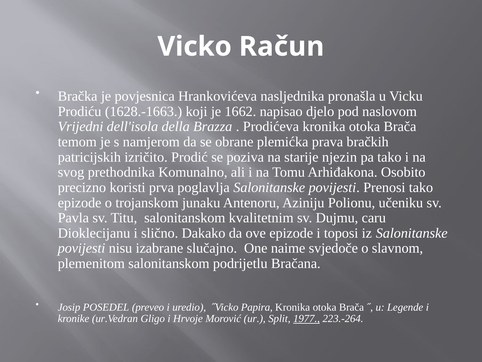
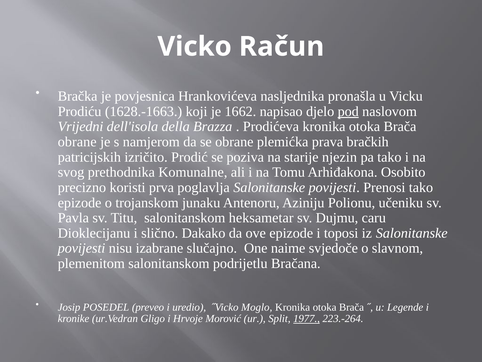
pod underline: none -> present (348, 111)
temom: temom -> obrane (77, 142)
Komunalno: Komunalno -> Komunalne (193, 172)
kvalitetnim: kvalitetnim -> heksametar (261, 218)
Papira: Papira -> Moglo (257, 307)
